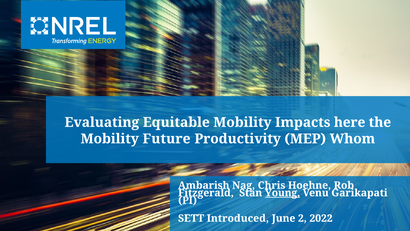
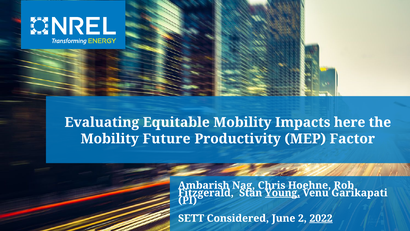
Whom: Whom -> Factor (352, 139)
Introduced: Introduced -> Considered (238, 218)
2022 underline: none -> present (321, 218)
